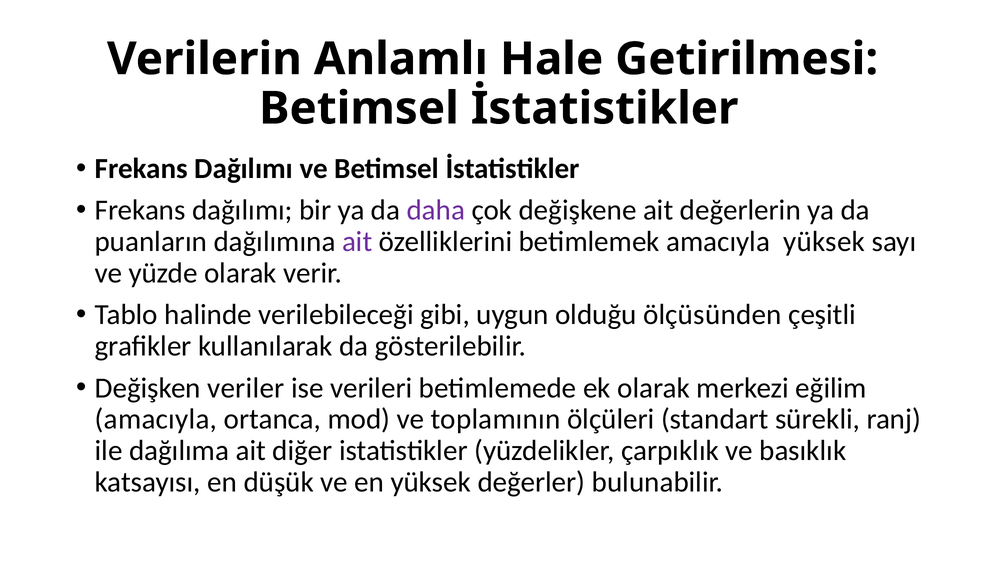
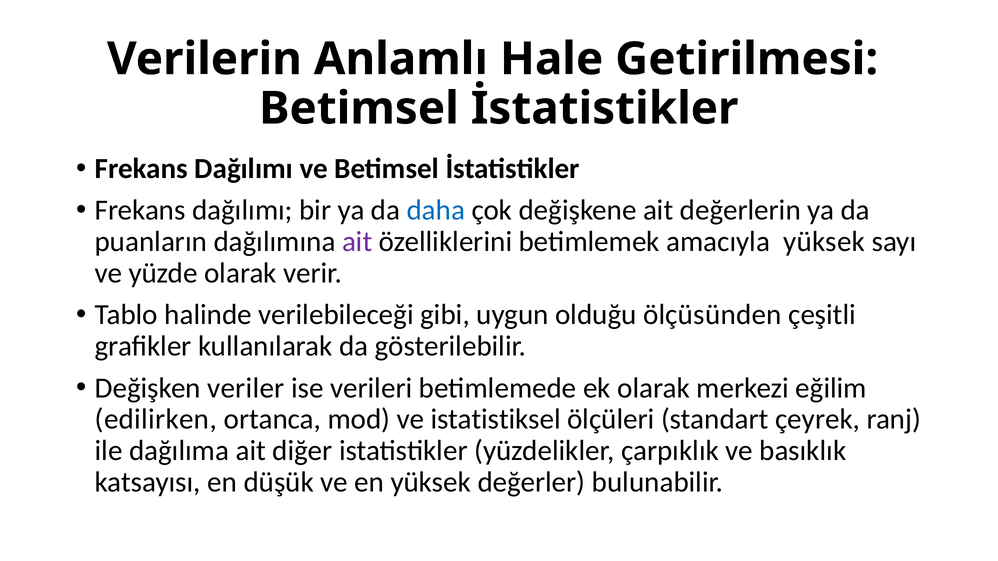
daha colour: purple -> blue (436, 210)
amacıyla: amacıyla -> edilirken (156, 420)
toplamının: toplamının -> istatistiksel (496, 420)
sürekli: sürekli -> çeyrek (818, 420)
